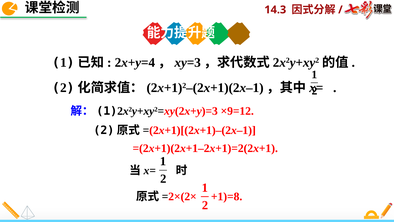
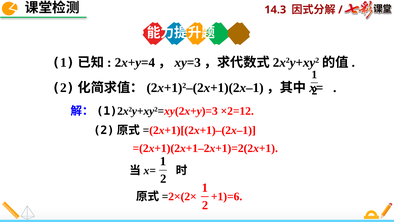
×9=12: ×9=12 -> ×2=12 (237, 111)
+1)=8: +1)=8 -> +1)=6 (227, 196)
